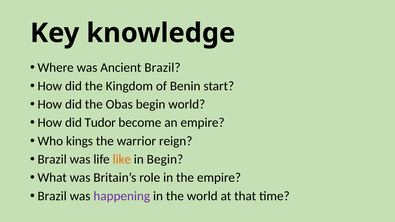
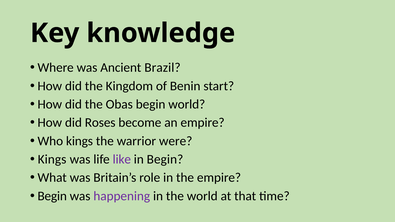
Tudor: Tudor -> Roses (100, 123)
reign: reign -> were (176, 141)
Brazil: Brazil -> Kings (52, 159)
like colour: orange -> purple (122, 159)
Brazil: Brazil -> Begin (52, 196)
